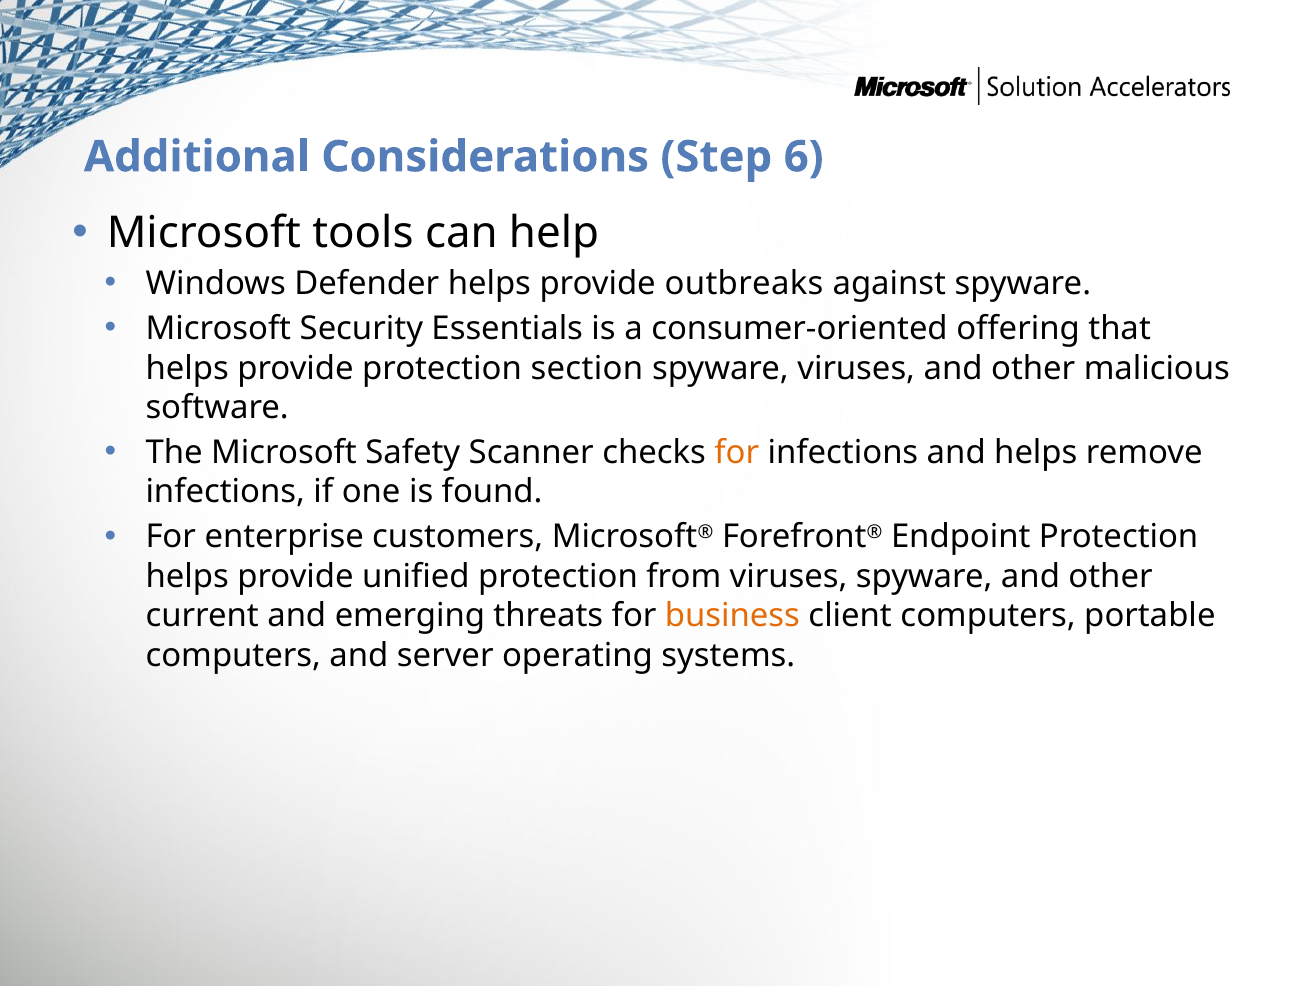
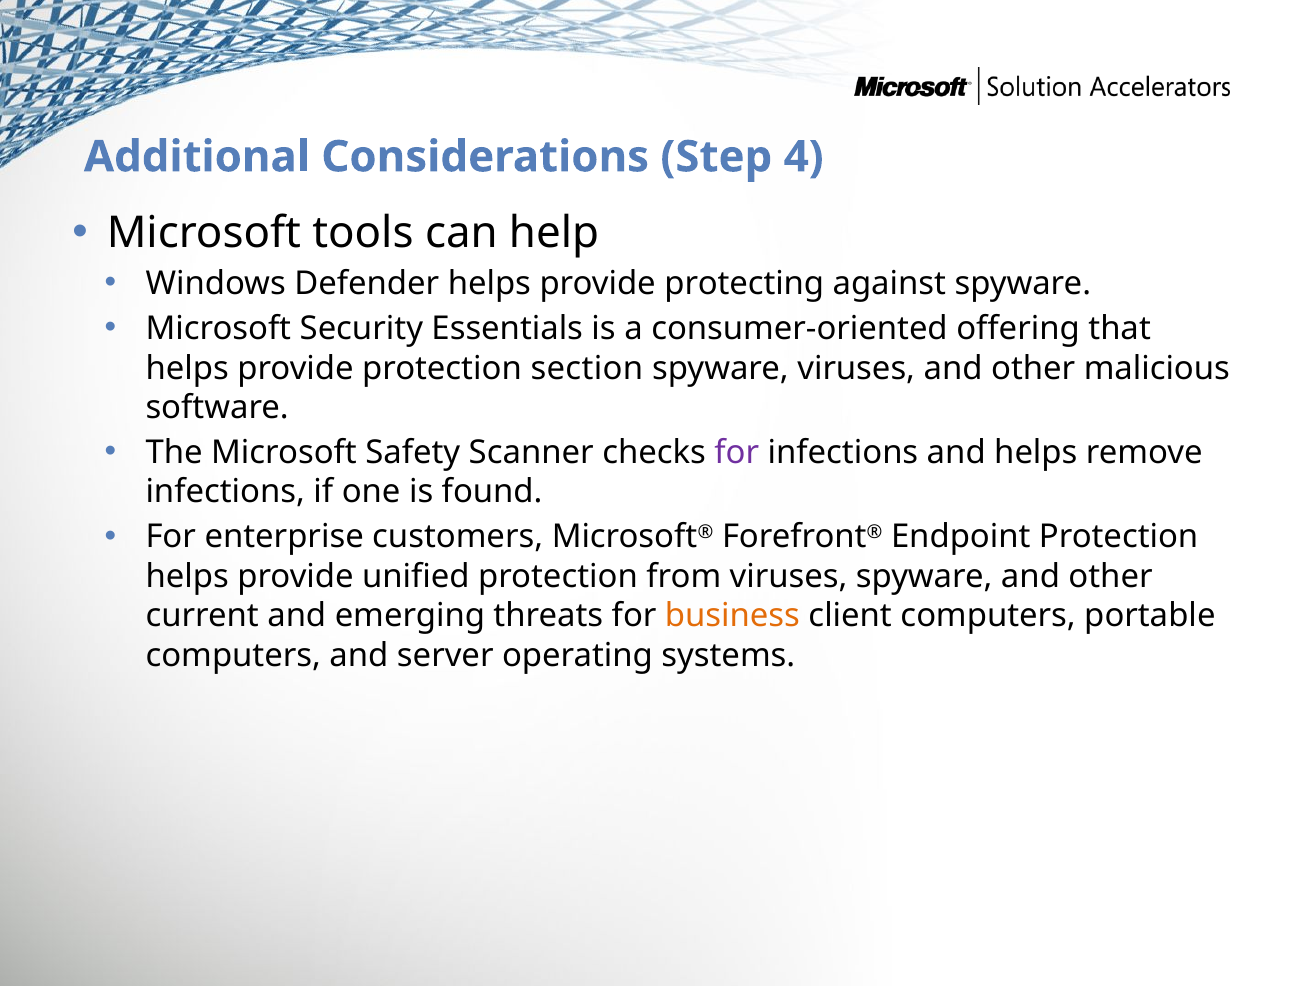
6: 6 -> 4 (804, 157)
outbreaks: outbreaks -> protecting (744, 284)
for colour: orange -> purple (737, 453)
